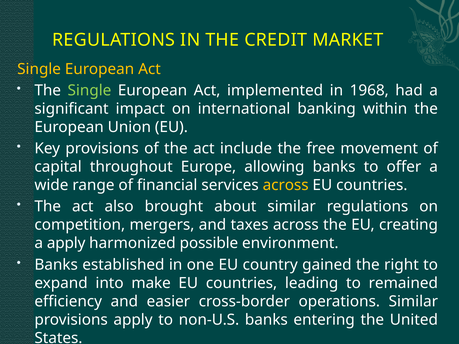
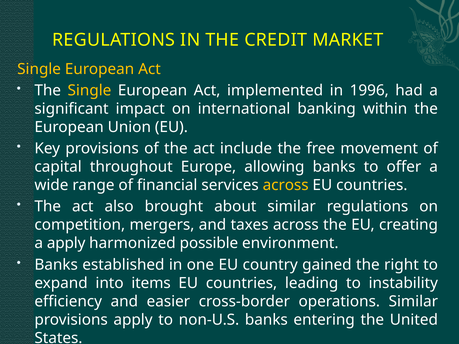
Single colour: light green -> yellow (89, 90)
1968: 1968 -> 1996 (369, 90)
make: make -> items (151, 283)
remained: remained -> instability (403, 283)
